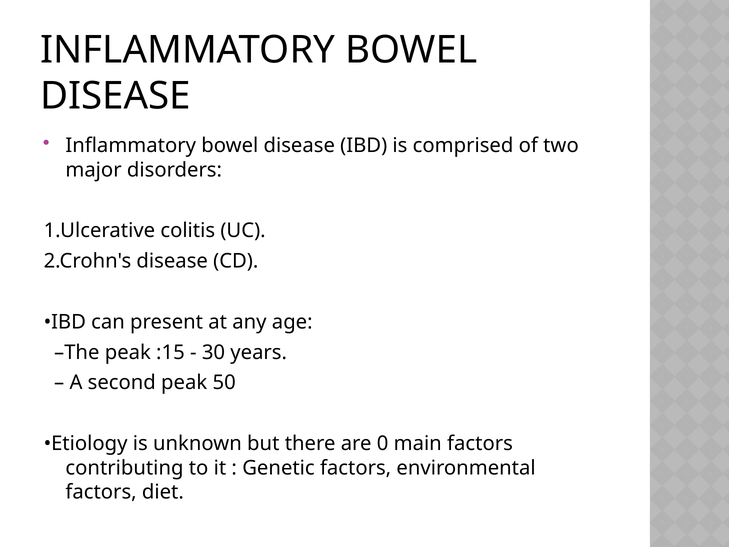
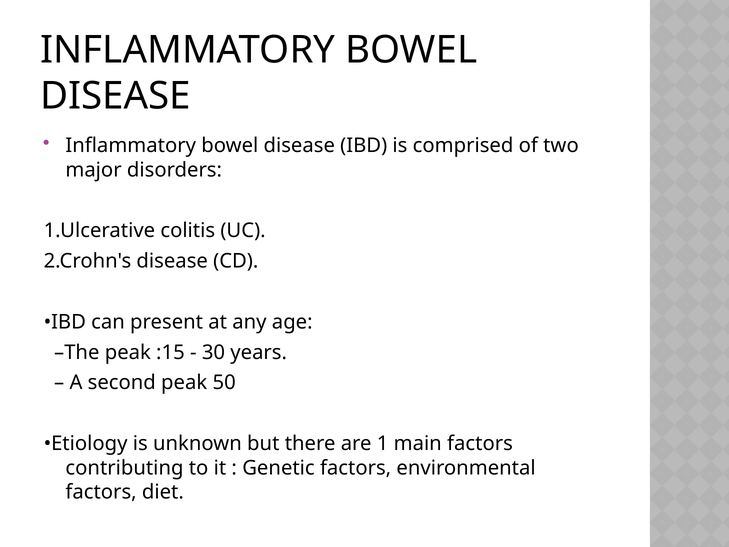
0: 0 -> 1 (383, 443)
